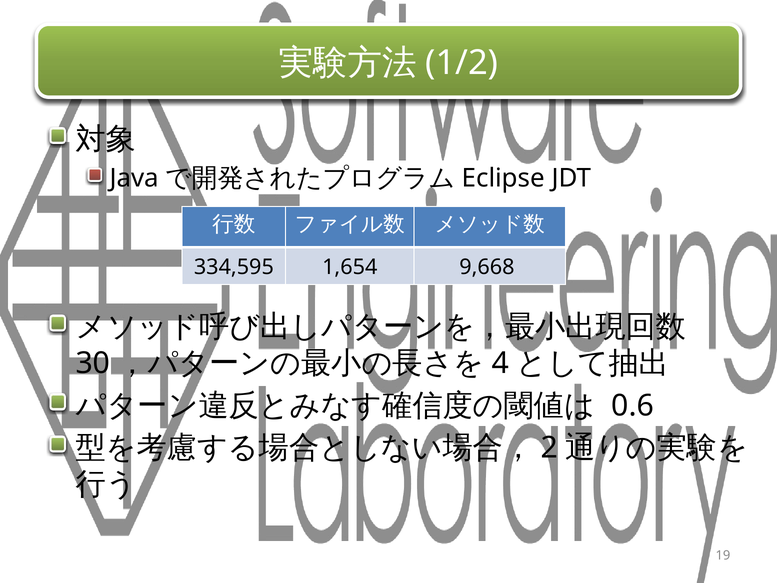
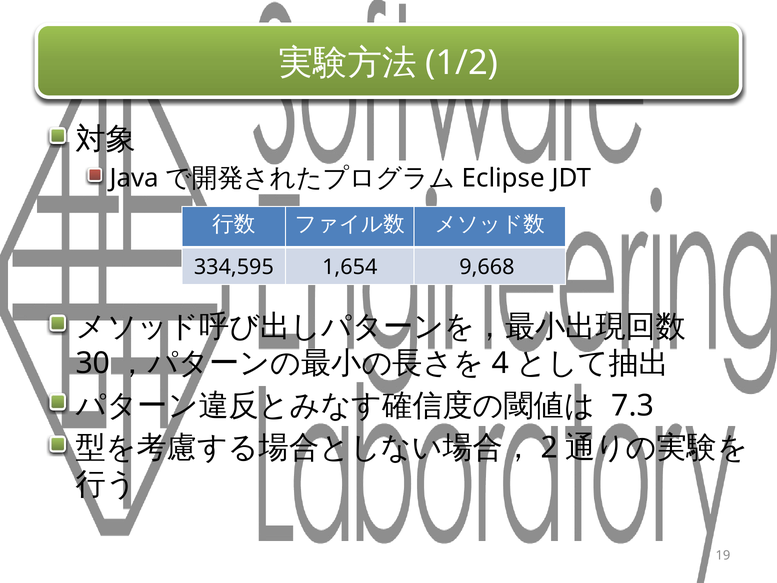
0.6: 0.6 -> 7.3 (633, 405)
